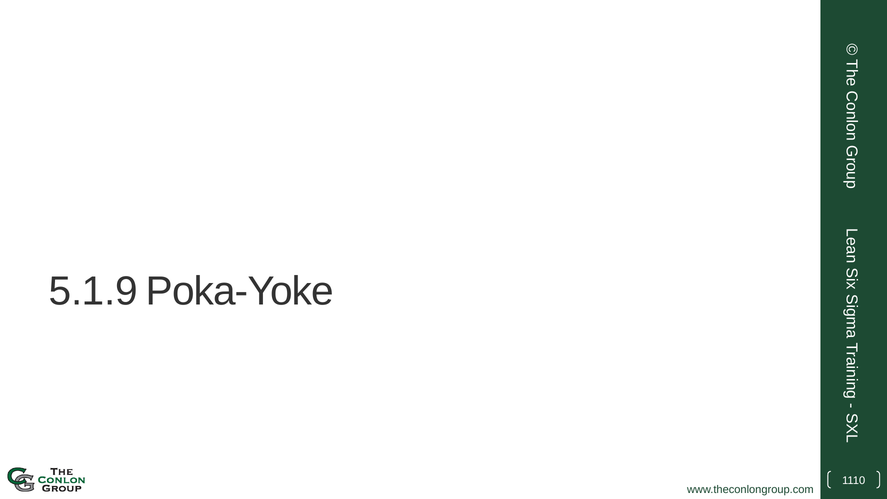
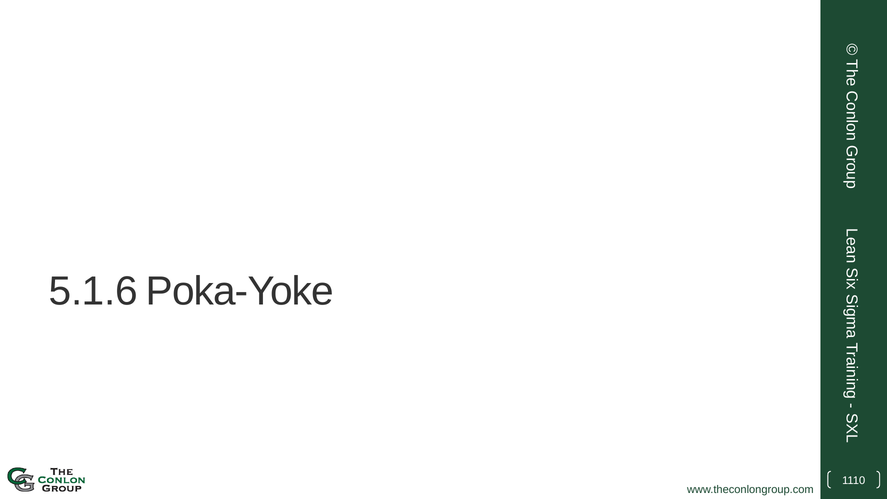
5.1.9: 5.1.9 -> 5.1.6 (93, 291)
